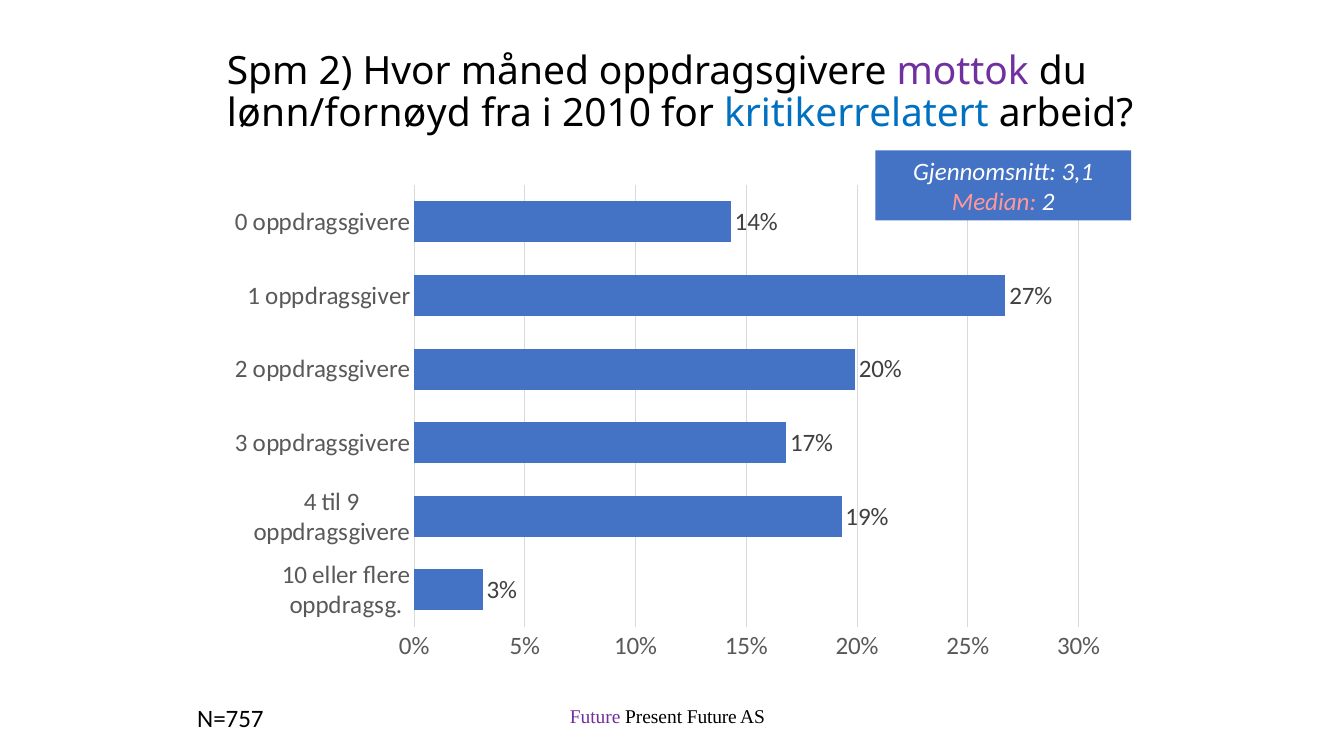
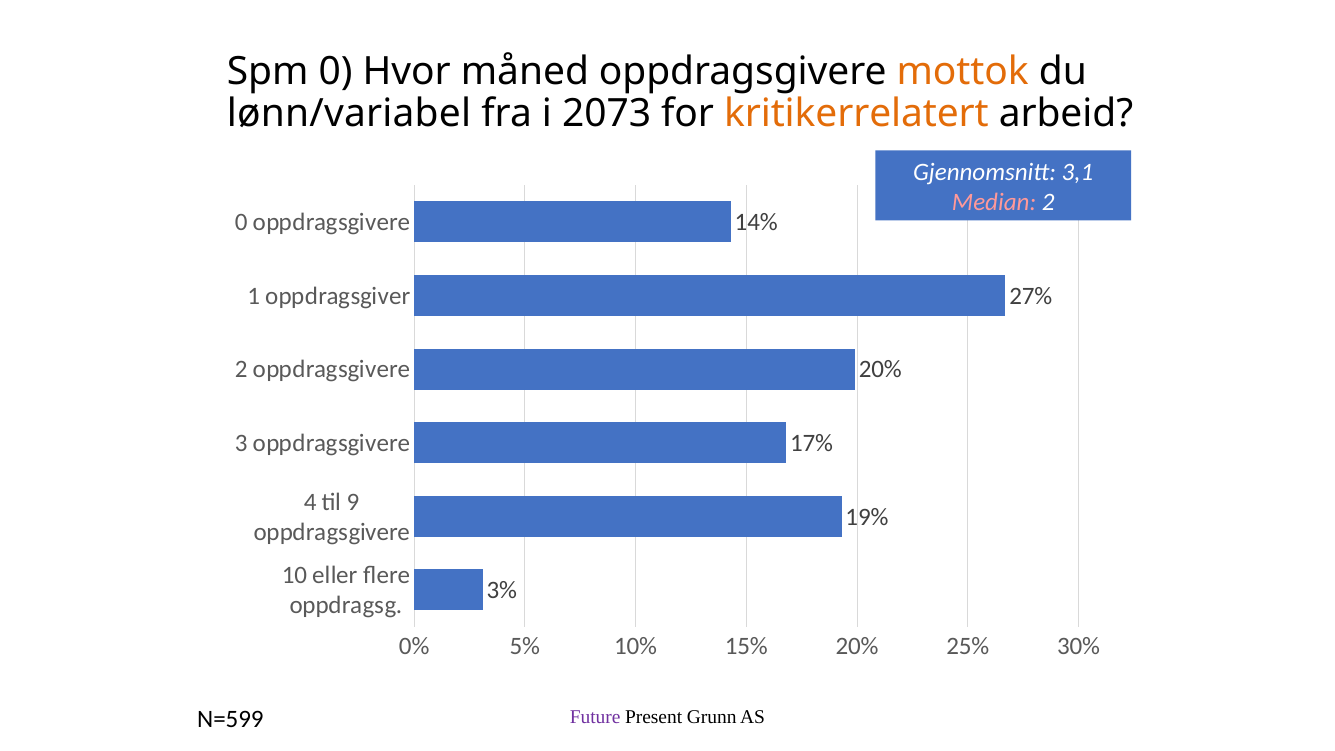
Spm 2: 2 -> 0 (335, 71)
mottok colour: purple -> orange (963, 71)
lønn/fornøyd: lønn/fornøyd -> lønn/variabel (349, 113)
2010: 2010 -> 2073 (607, 113)
kritikerrelatert colour: blue -> orange (856, 113)
Present Future: Future -> Grunn (712, 717)
N=757: N=757 -> N=599 (230, 720)
